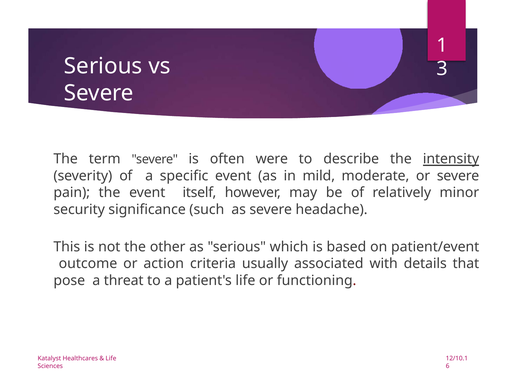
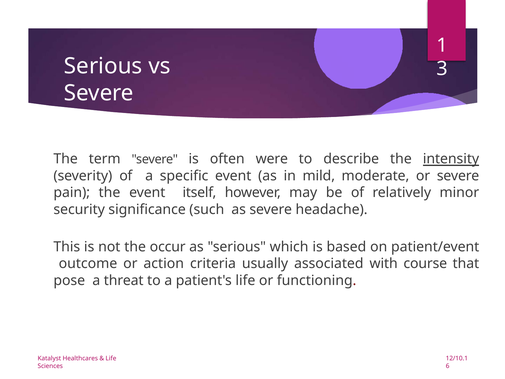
other: other -> occur (168, 247)
details: details -> course (425, 263)
